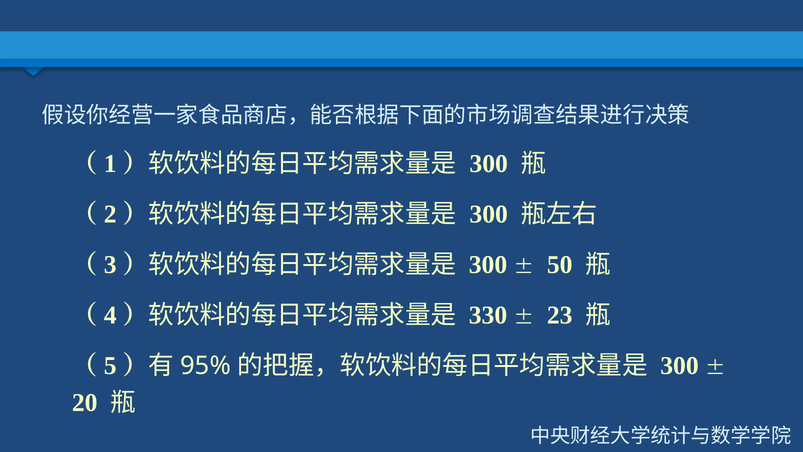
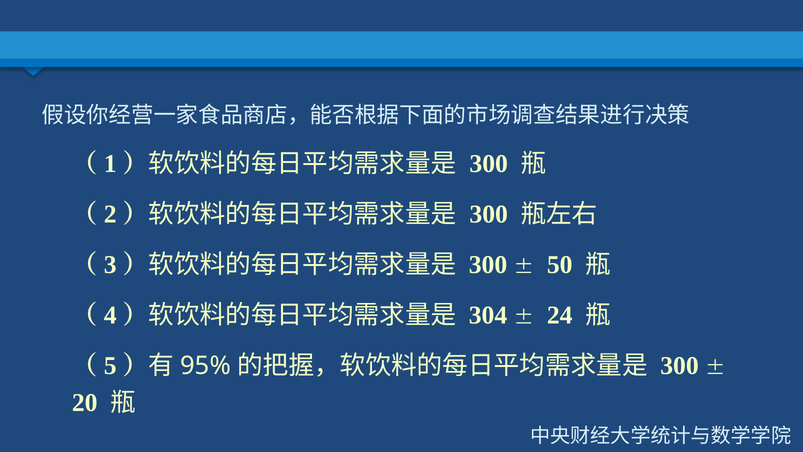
330: 330 -> 304 (488, 315)
23: 23 -> 24 (560, 315)
